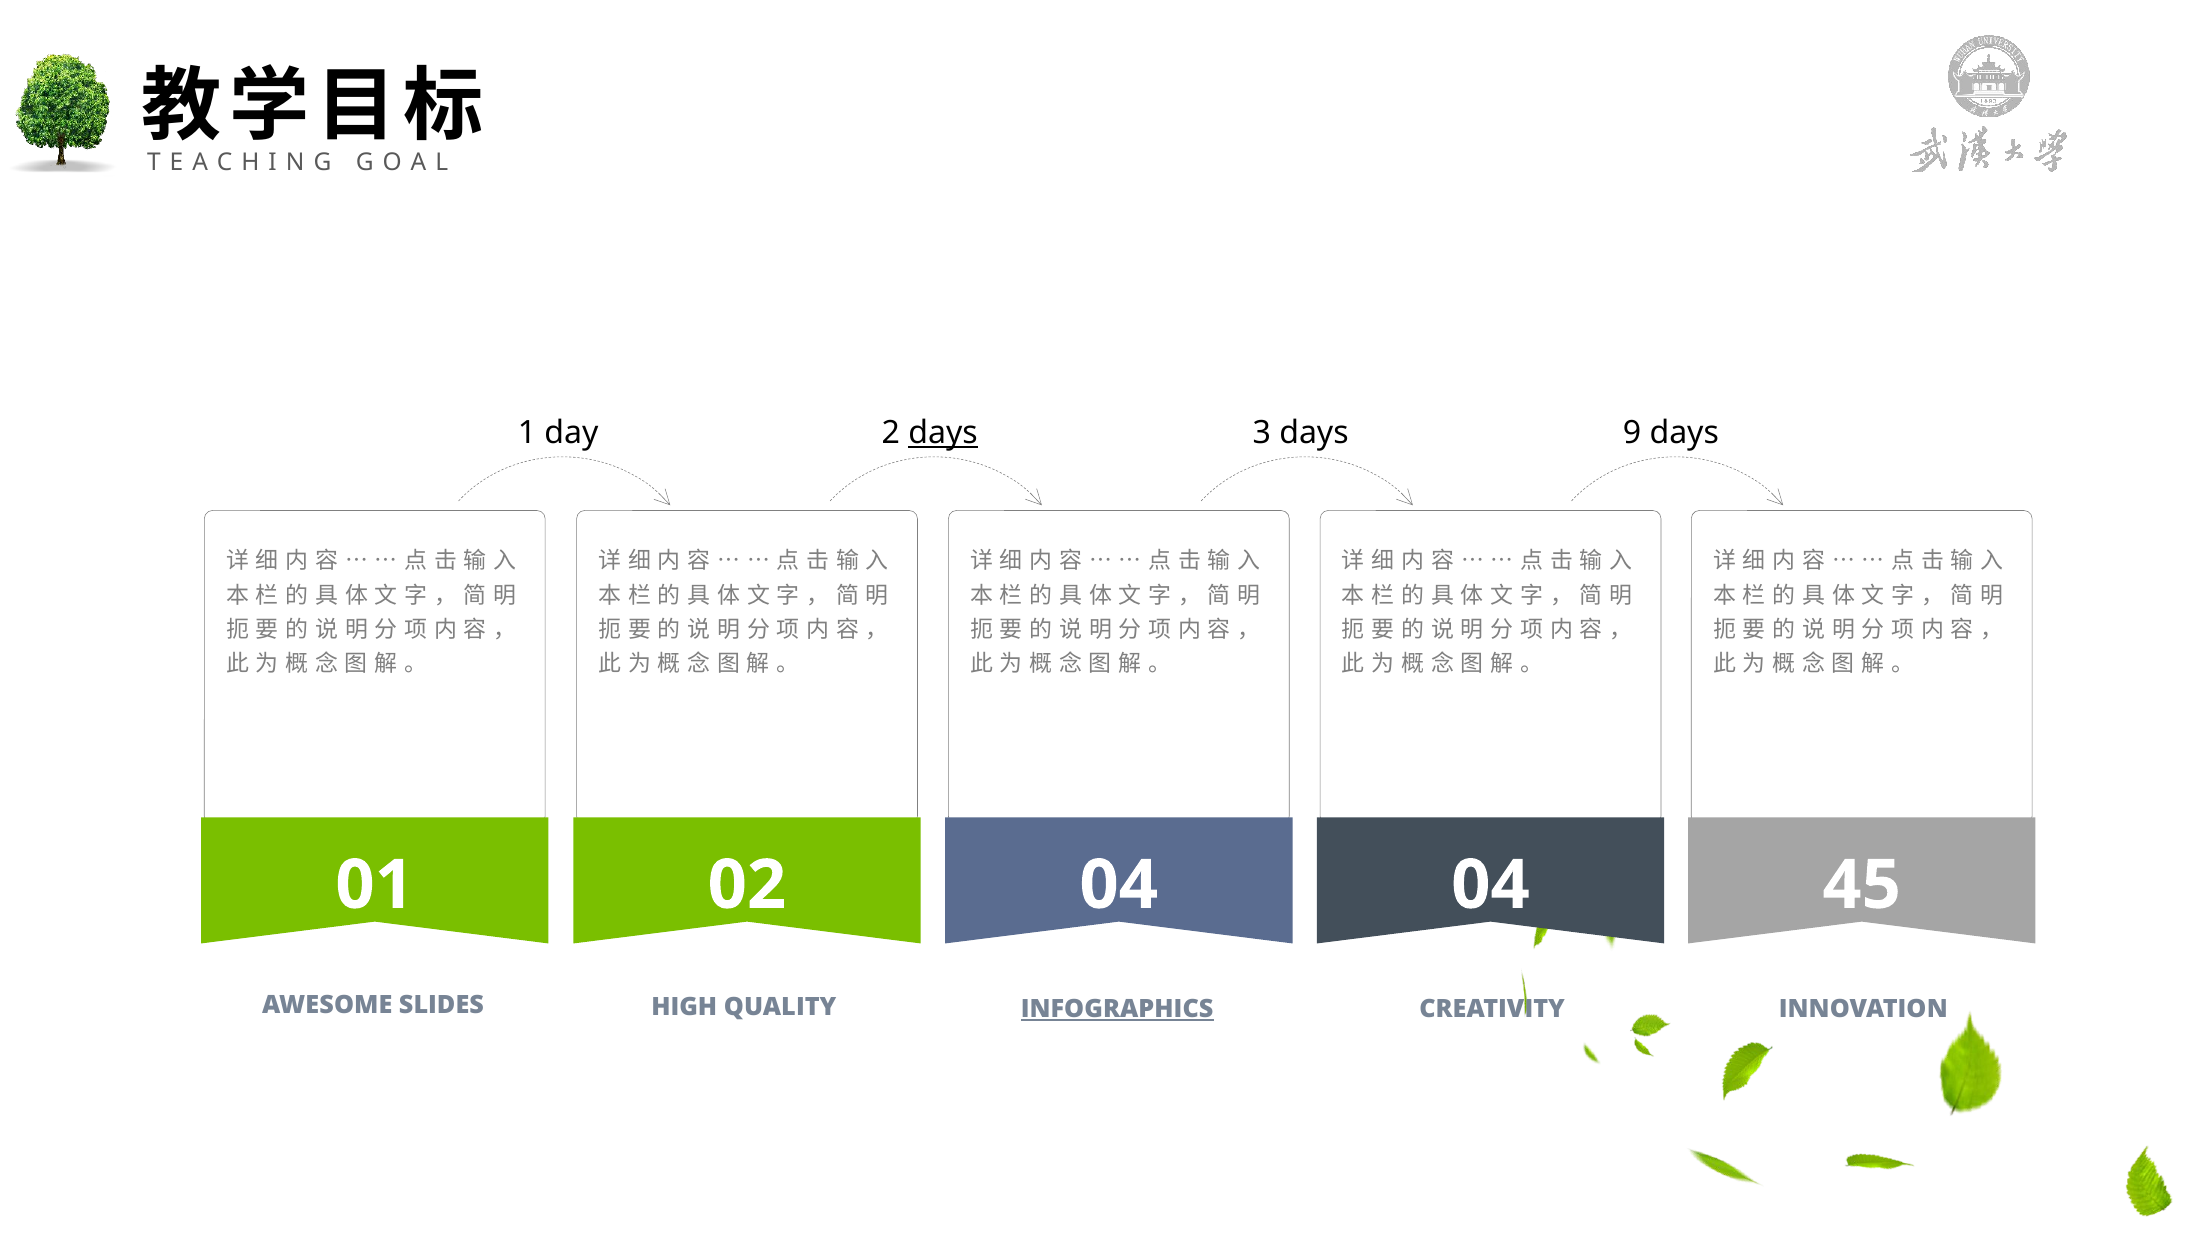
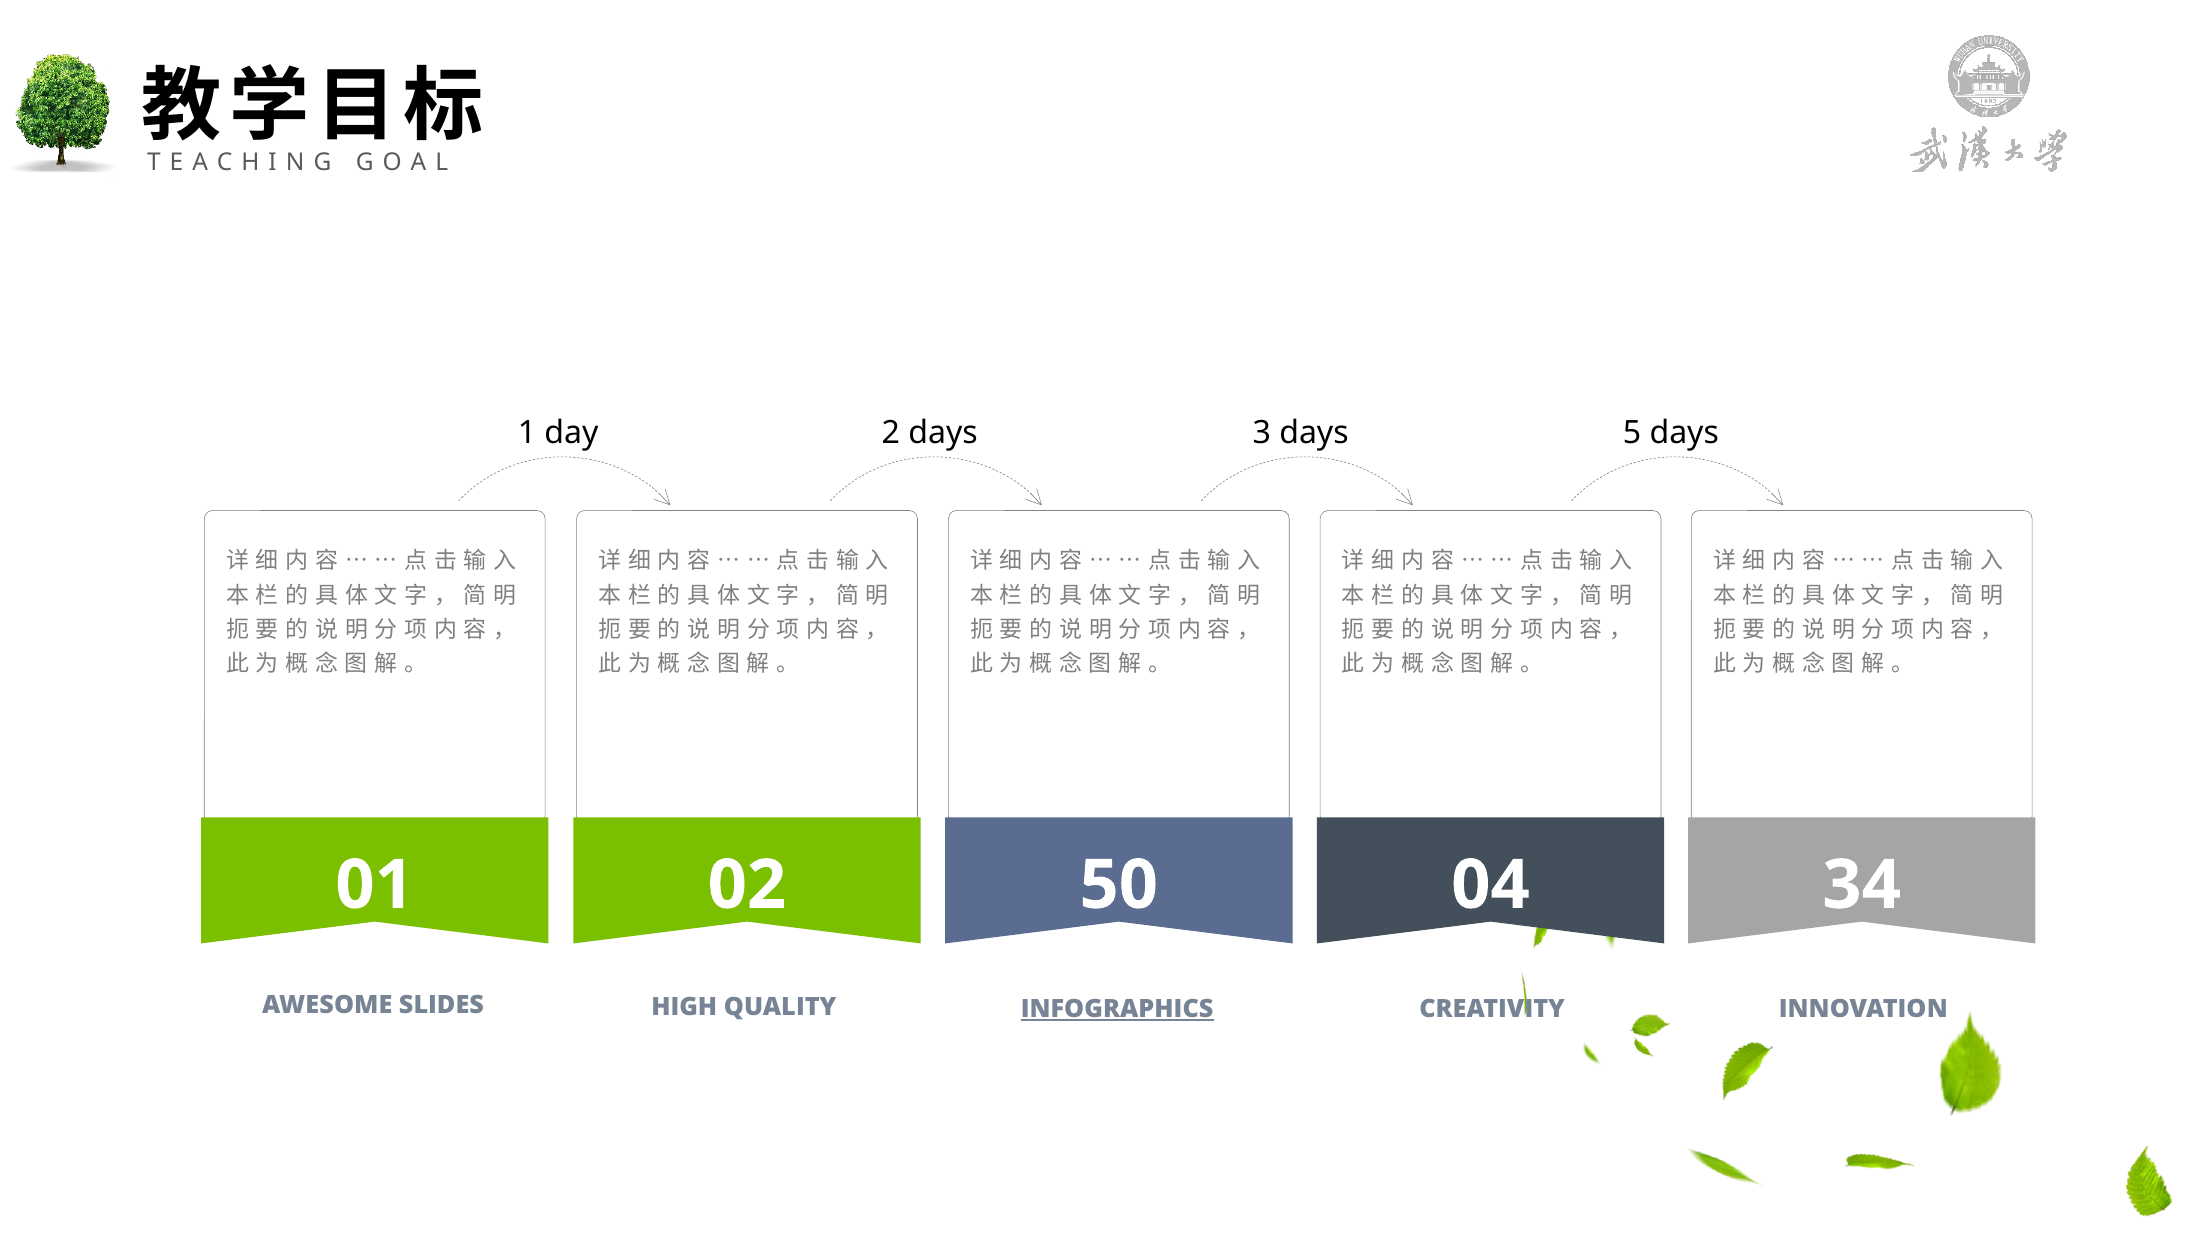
days underline: present -> none (943, 433)
9: 9 -> 5 (1632, 433)
02 04: 04 -> 50 (1119, 885)
45: 45 -> 34 (1862, 885)
